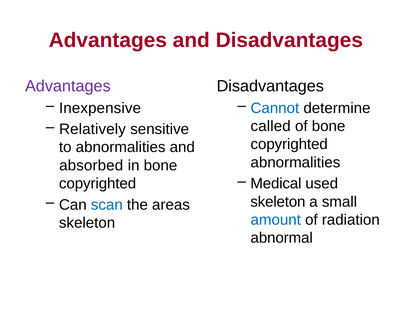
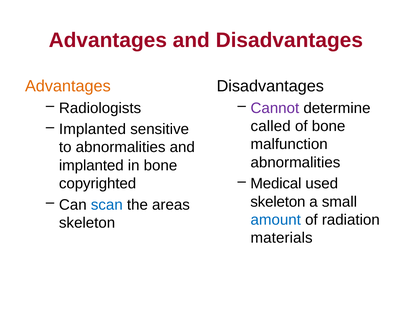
Advantages colour: purple -> orange (68, 86)
Inexpensive: Inexpensive -> Radiologists (100, 108)
Cannot colour: blue -> purple (275, 108)
Relatively: Relatively -> Implanted (92, 129)
copyrighted: copyrighted -> malfunction (289, 144)
absorbed: absorbed -> implanted (91, 165)
abnormal: abnormal -> materials (282, 238)
